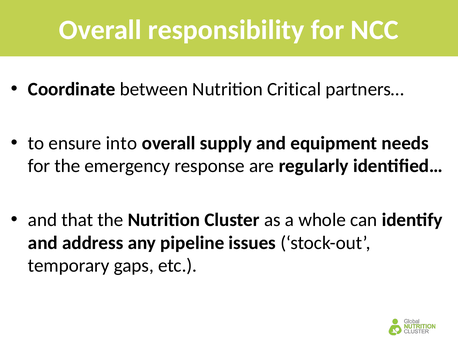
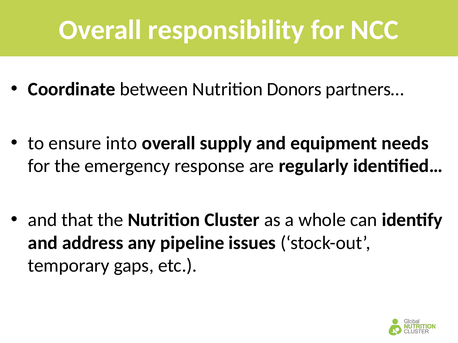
Critical: Critical -> Donors (294, 89)
